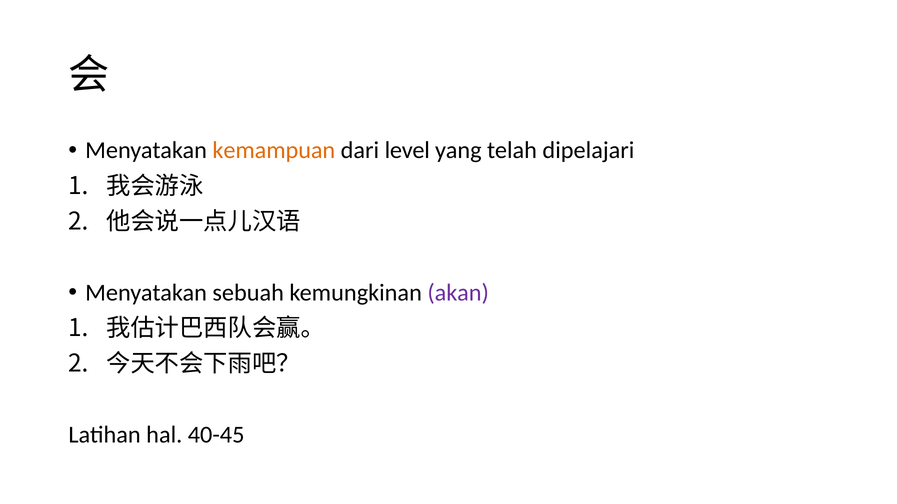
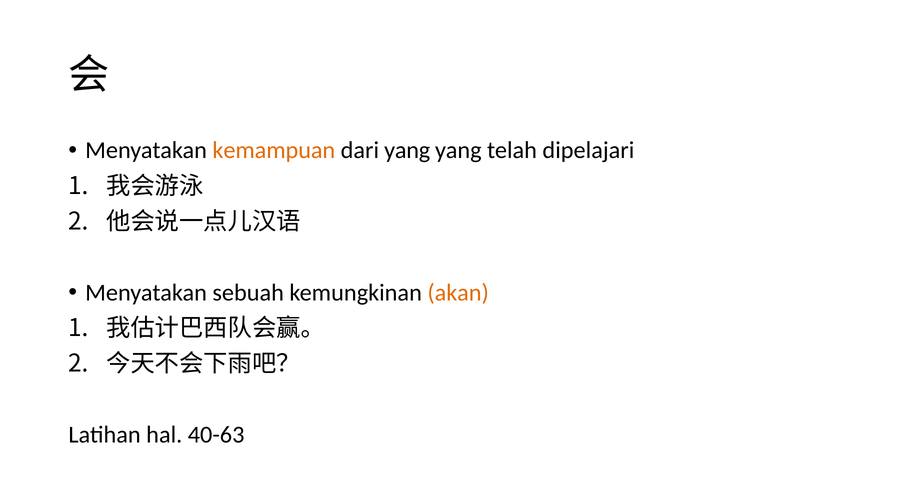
dari level: level -> yang (407, 151)
akan colour: purple -> orange (458, 293)
40-45: 40-45 -> 40-63 (216, 435)
